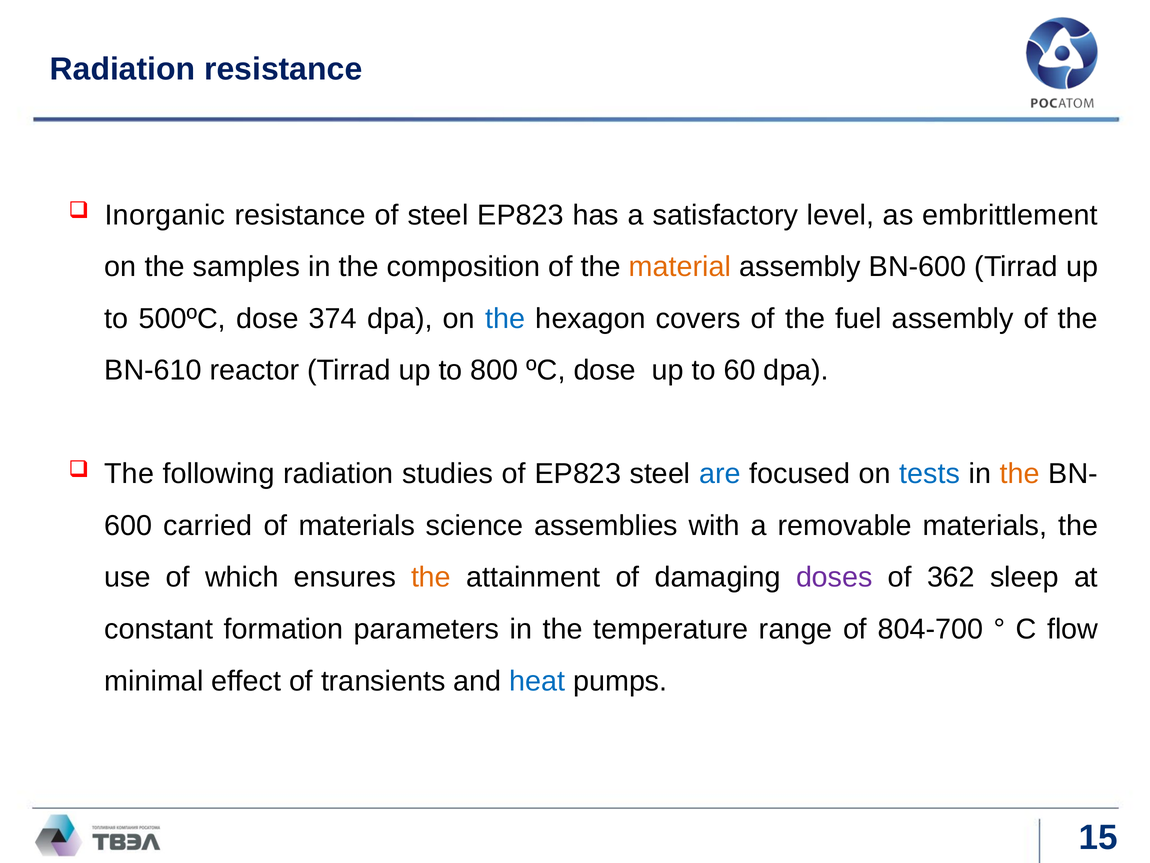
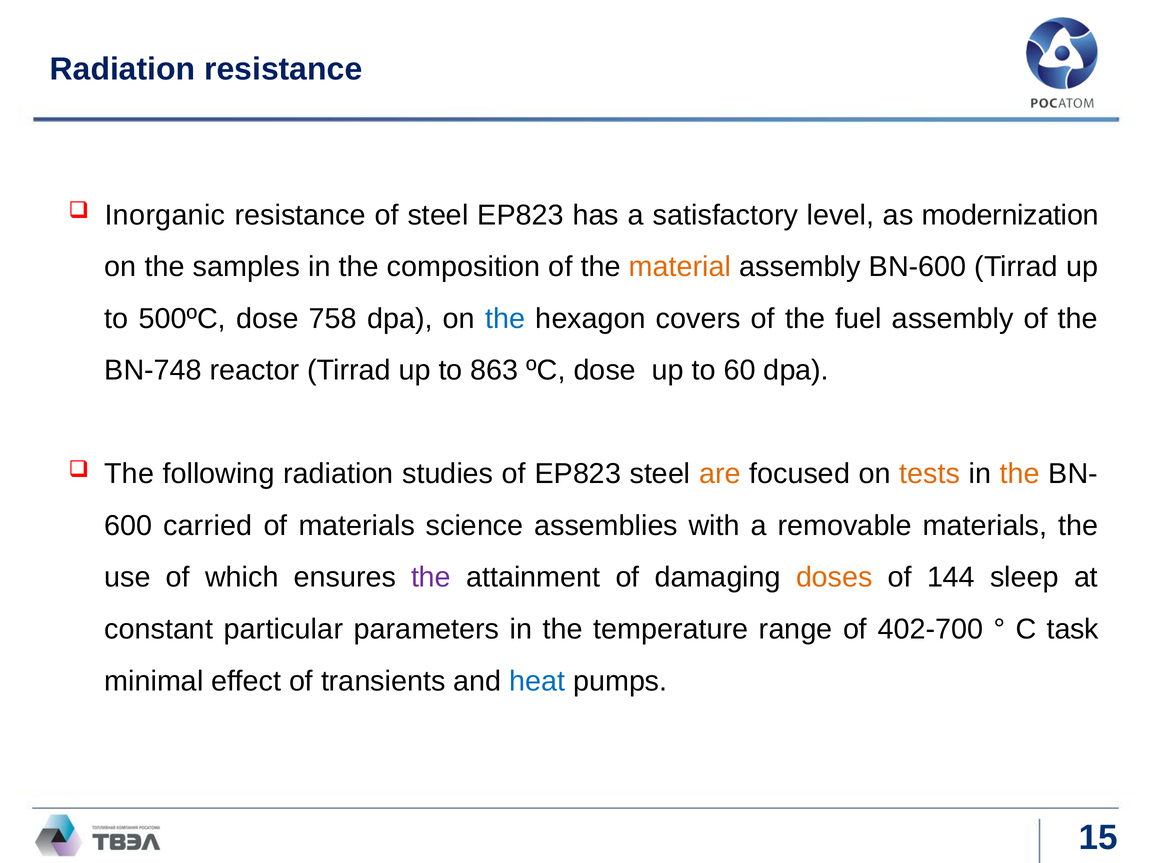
embrittlement: embrittlement -> modernization (1010, 215)
374: 374 -> 758 (333, 318)
BN-610: BN-610 -> BN-748 (153, 370)
800: 800 -> 863 (494, 370)
are colour: blue -> orange (720, 474)
tests colour: blue -> orange (930, 474)
the colour: orange -> purple (431, 577)
doses colour: purple -> orange (834, 577)
362: 362 -> 144 (951, 577)
formation: formation -> particular (283, 629)
804-700: 804-700 -> 402-700 (930, 629)
flow: flow -> task (1073, 629)
